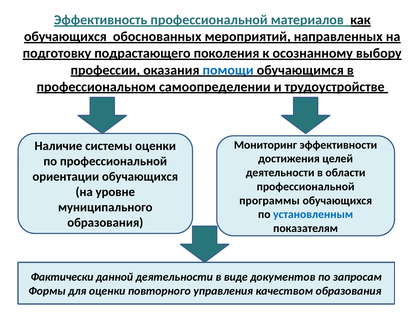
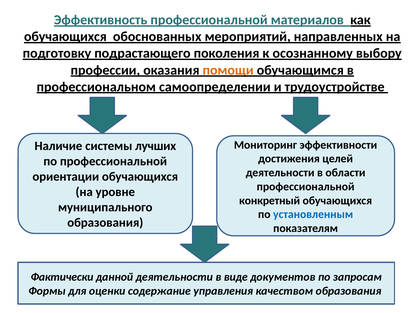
помощи colour: blue -> orange (228, 70)
системы оценки: оценки -> лучших (156, 146)
программы: программы -> конкретный (270, 201)
повторного: повторного -> содержание (159, 291)
